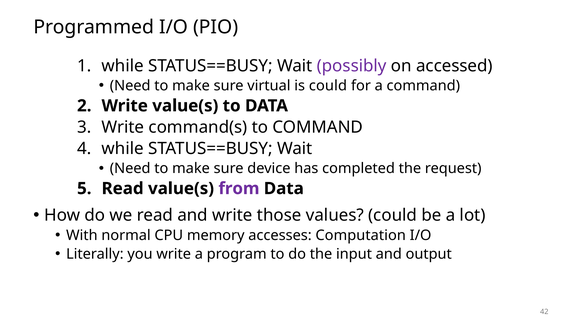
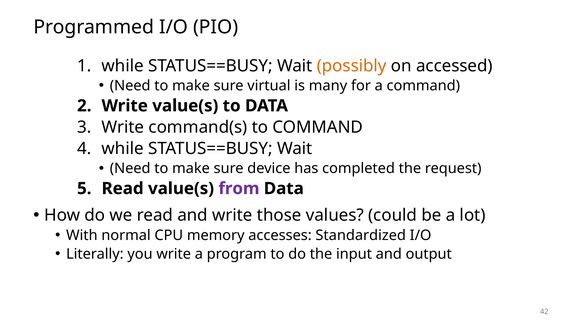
possibly colour: purple -> orange (352, 66)
is could: could -> many (328, 86)
Computation: Computation -> Standardized (361, 236)
